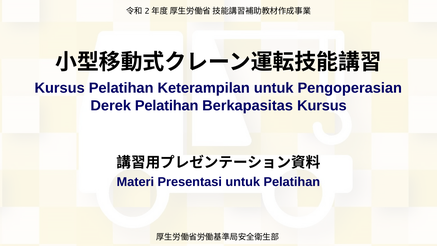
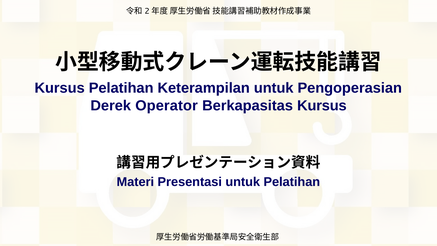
Derek Pelatihan: Pelatihan -> Operator (167, 106)
